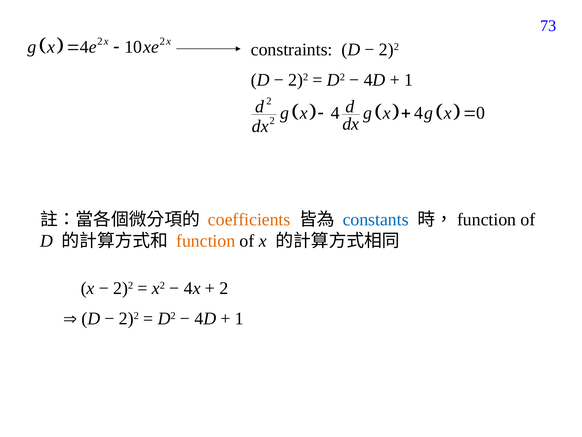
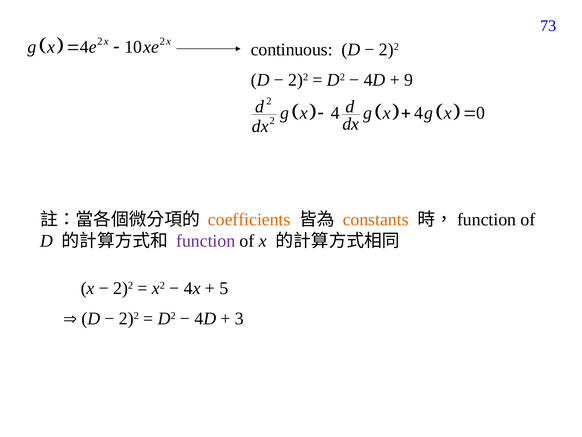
constraints: constraints -> continuous (292, 50)
1: 1 -> 9 (409, 80)
constants colour: blue -> orange (376, 219)
function colour: orange -> purple (206, 241)
2: 2 -> 5 (224, 288)
1: 1 -> 3 (239, 318)
